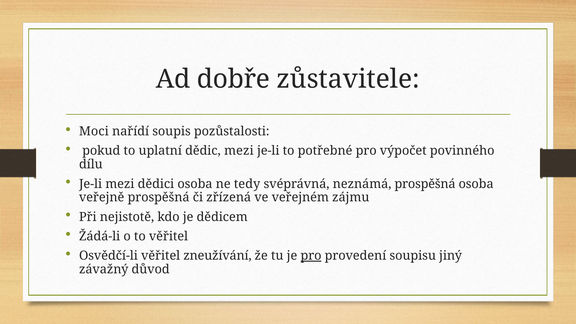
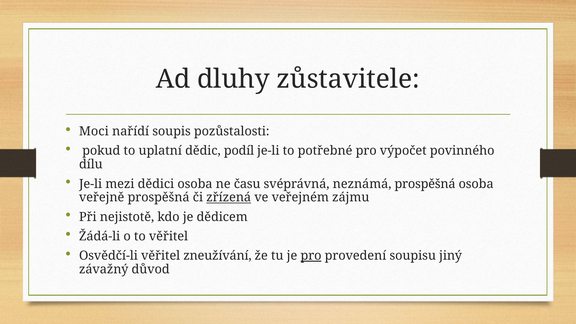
dobře: dobře -> dluhy (233, 79)
dědic mezi: mezi -> podíl (239, 151)
tedy: tedy -> času (247, 184)
zřízená underline: none -> present (229, 197)
